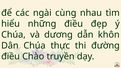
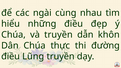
và dương: dương -> truyền (58, 35)
Chào: Chào -> Lũng (33, 56)
